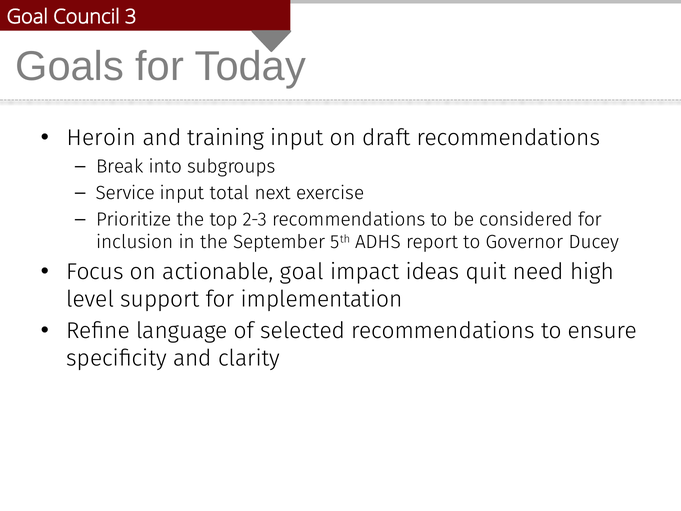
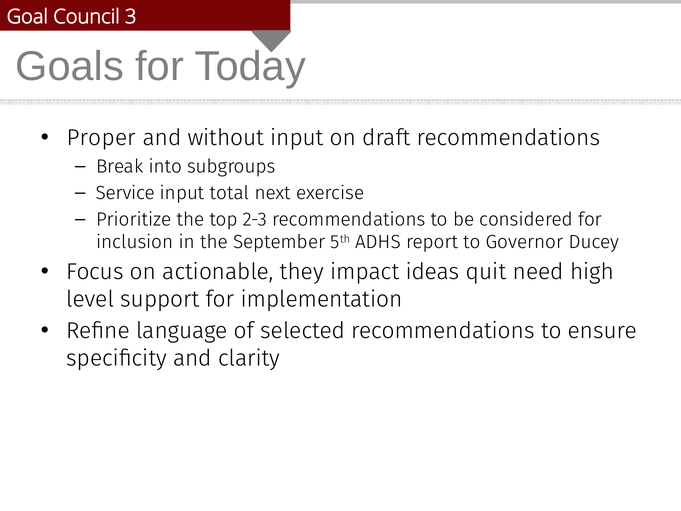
Heroin: Heroin -> Proper (101, 138)
training: training -> without (226, 138)
actionable goal: goal -> they (302, 272)
